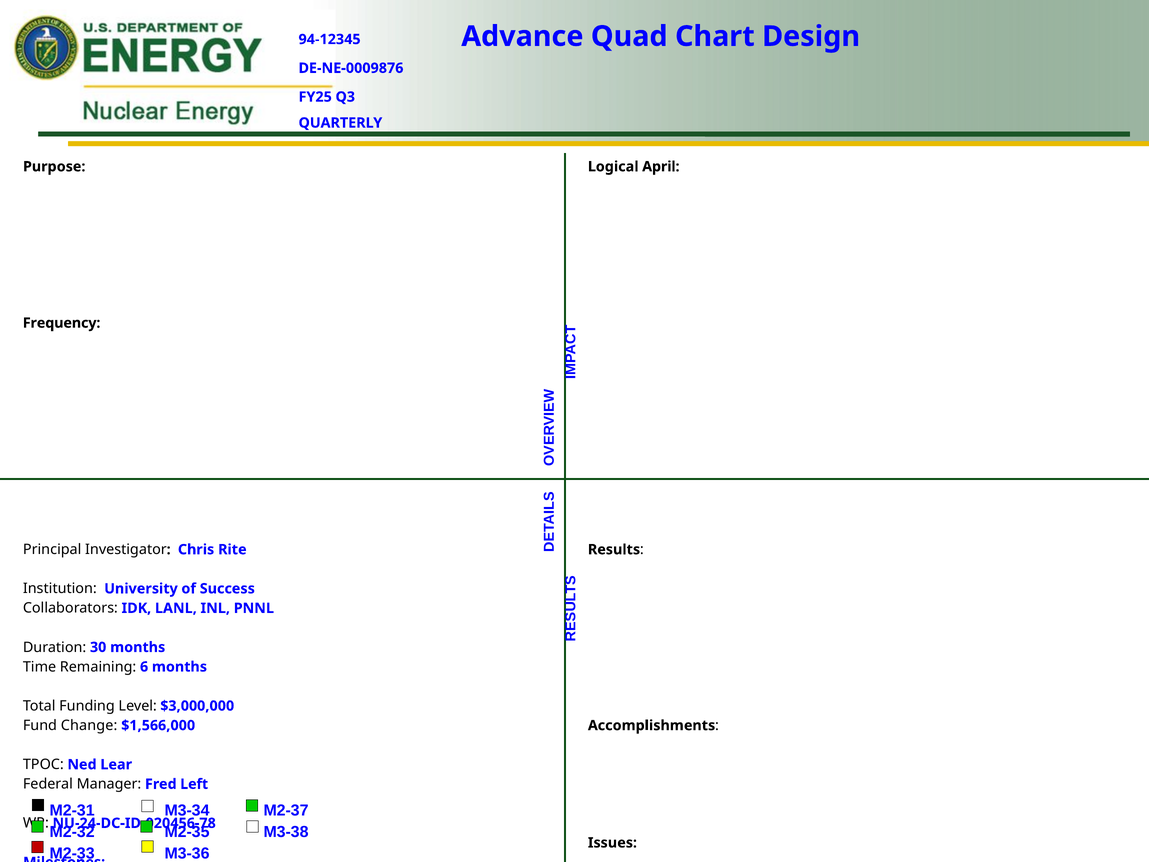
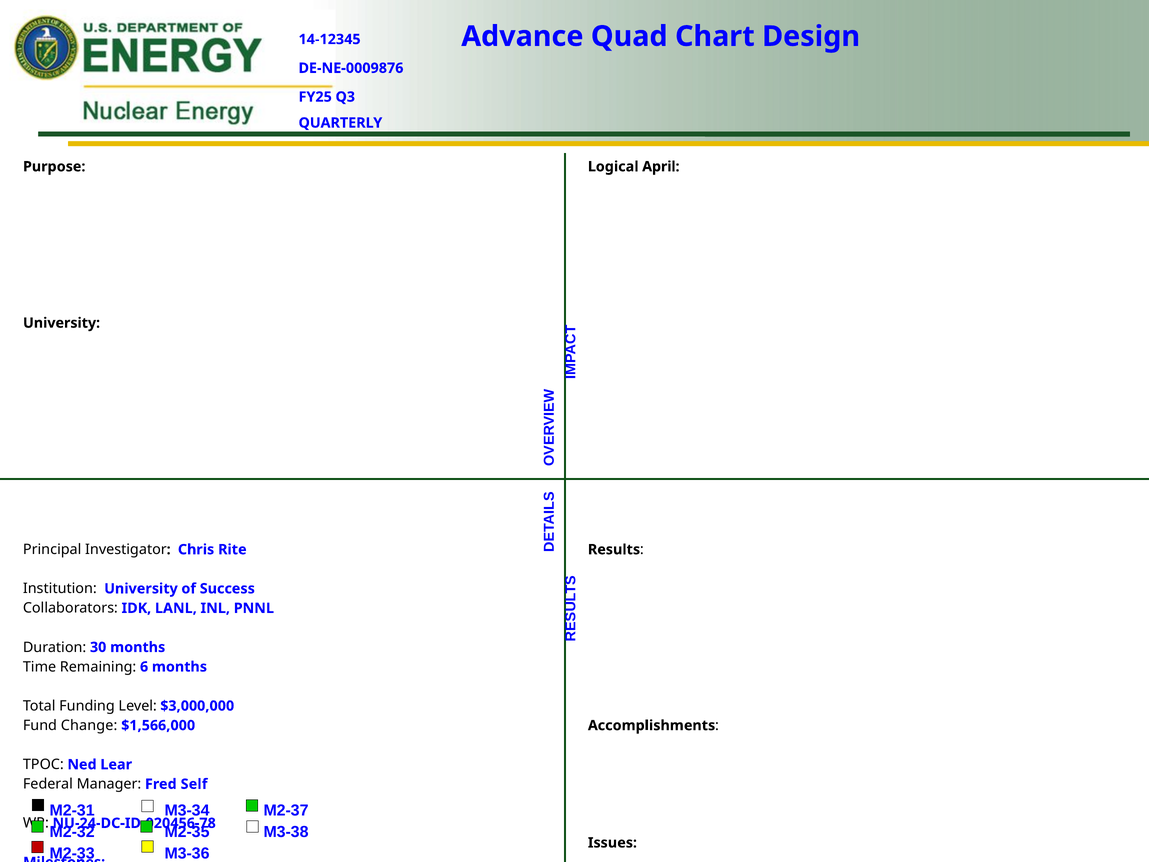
94-12345: 94-12345 -> 14-12345 (330, 39)
Frequency: Frequency -> University (62, 323)
Left: Left -> Self (194, 784)
